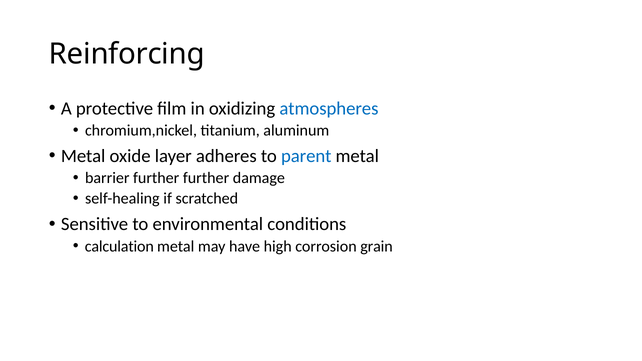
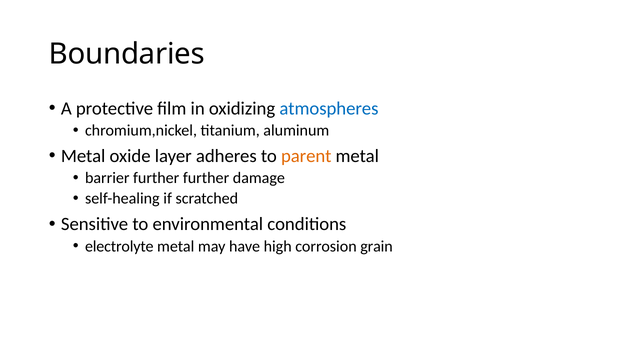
Reinforcing: Reinforcing -> Boundaries (127, 54)
parent colour: blue -> orange (306, 156)
calculation: calculation -> electrolyte (119, 246)
